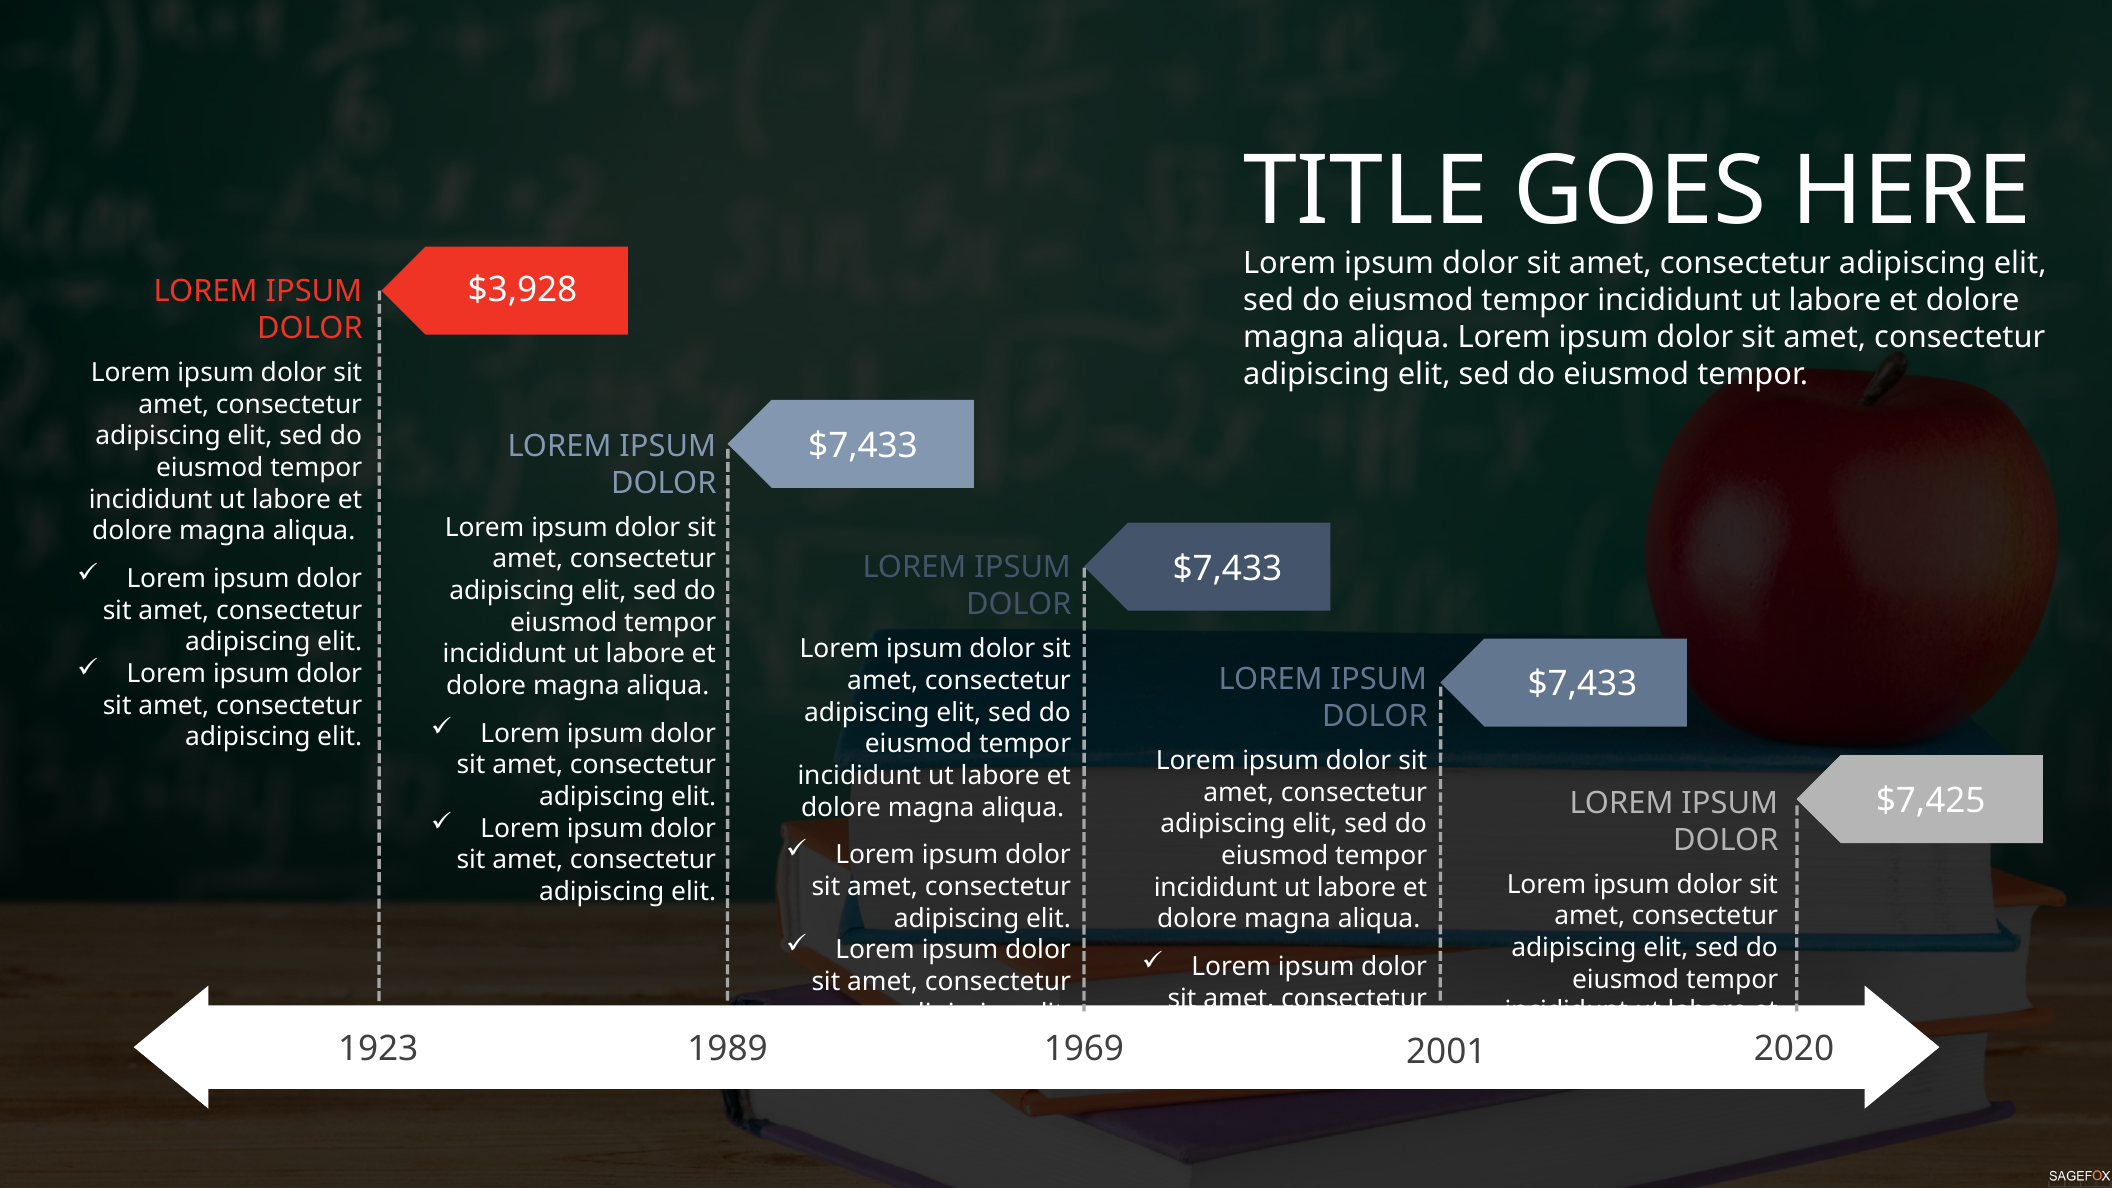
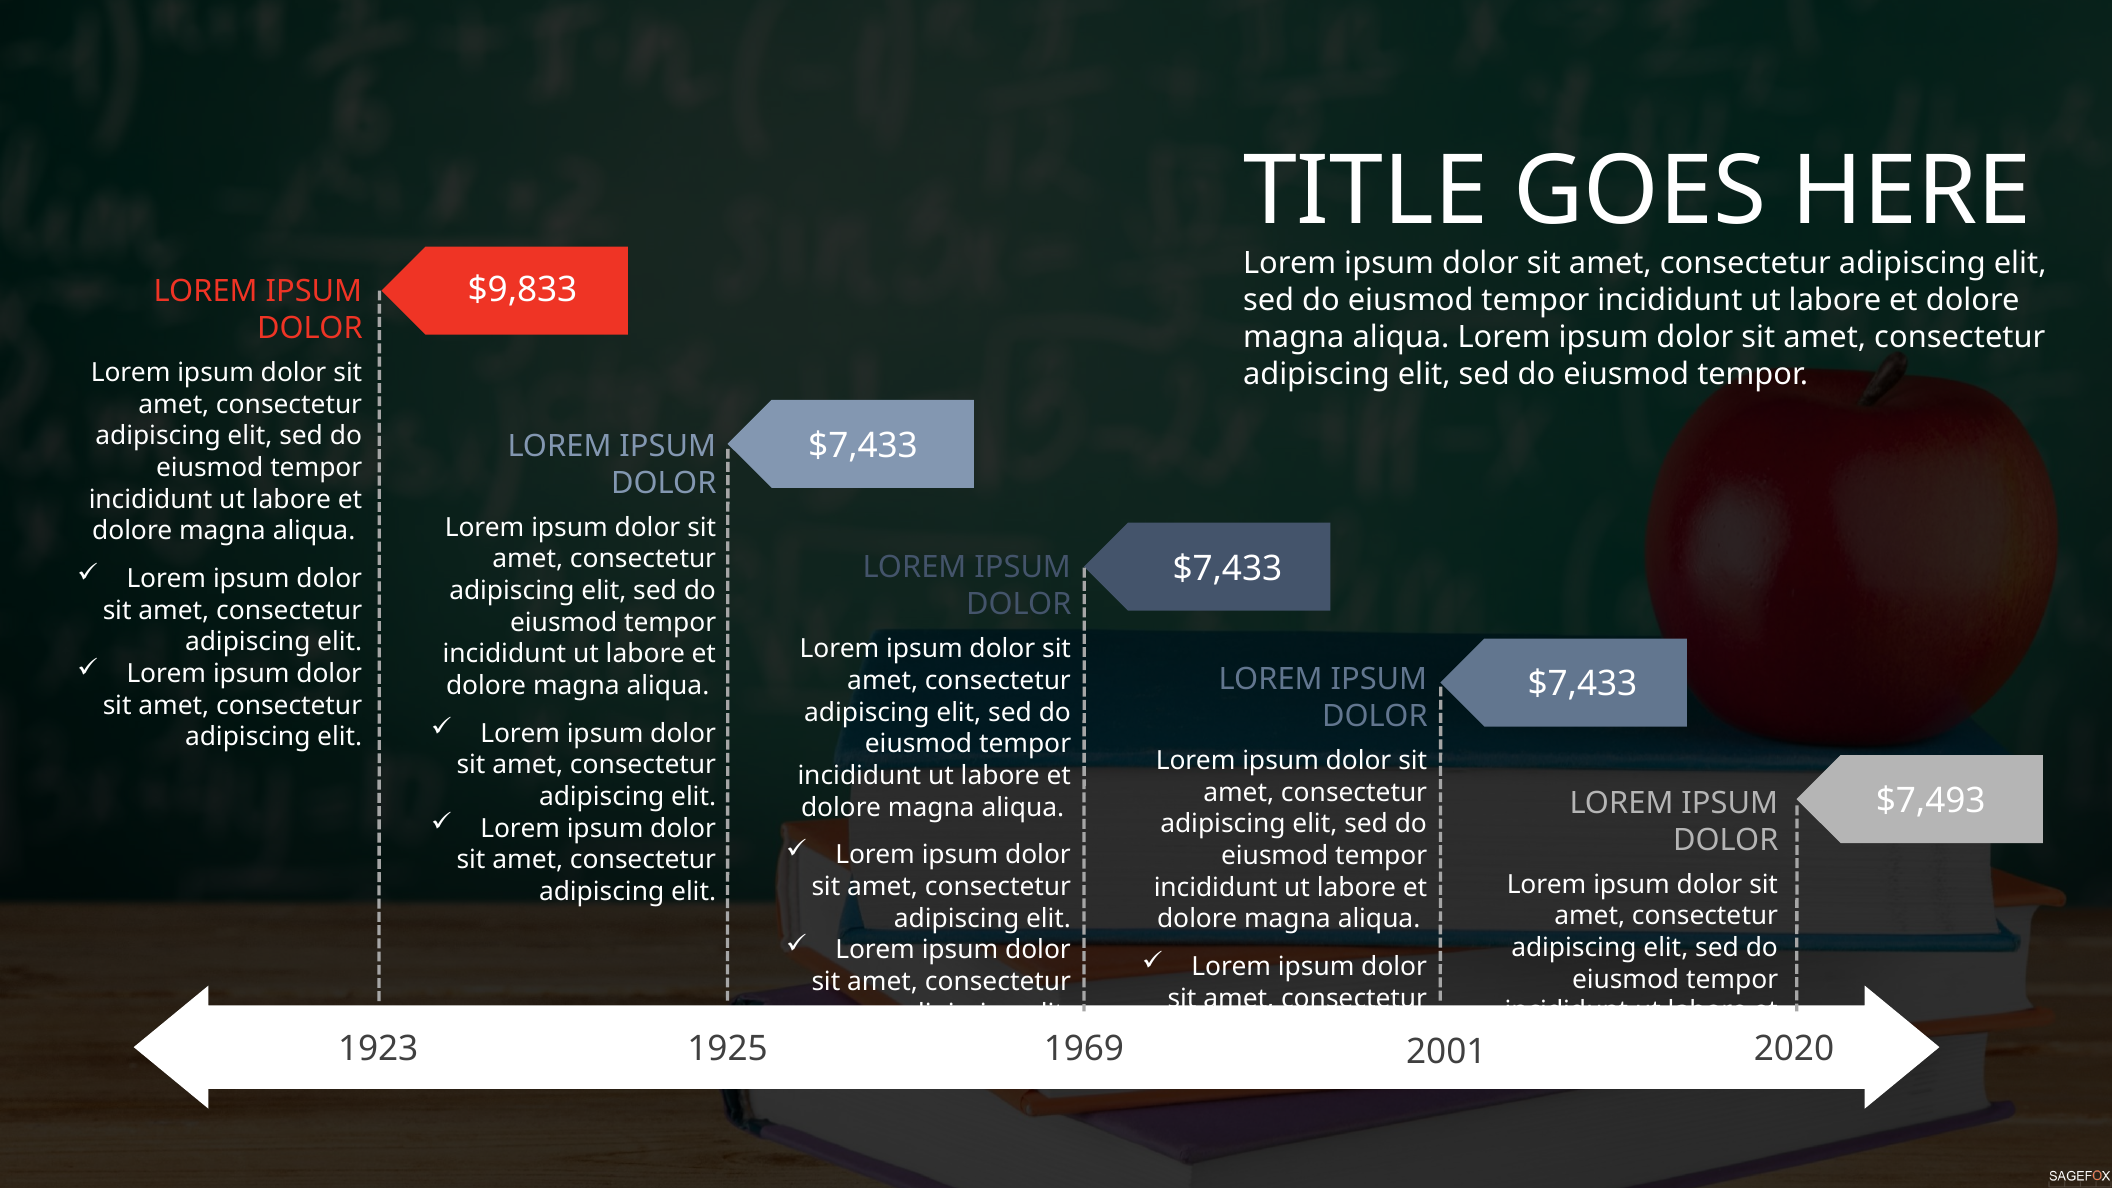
$3,928: $3,928 -> $9,833 (523, 290)
$7,425: $7,425 -> $7,493 (1931, 801)
1989: 1989 -> 1925 (728, 1049)
